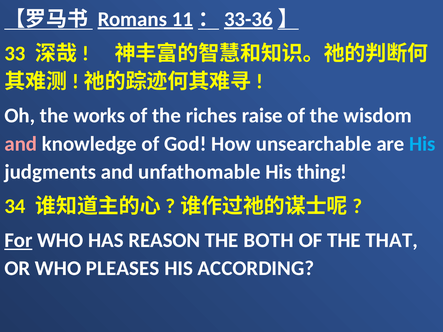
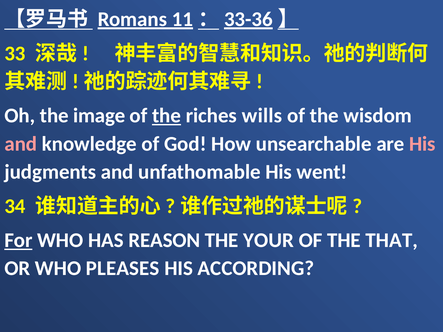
works: works -> image (99, 116)
the underline: none -> present (167, 116)
raise: raise -> wills (262, 116)
His colour: light blue -> pink (422, 144)
thing: thing -> went (322, 172)
BOTH: BOTH -> YOUR (269, 241)
